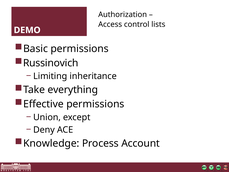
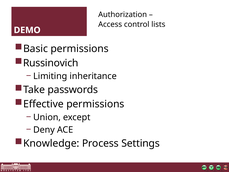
everything: everything -> passwords (73, 90)
Account: Account -> Settings (141, 143)
